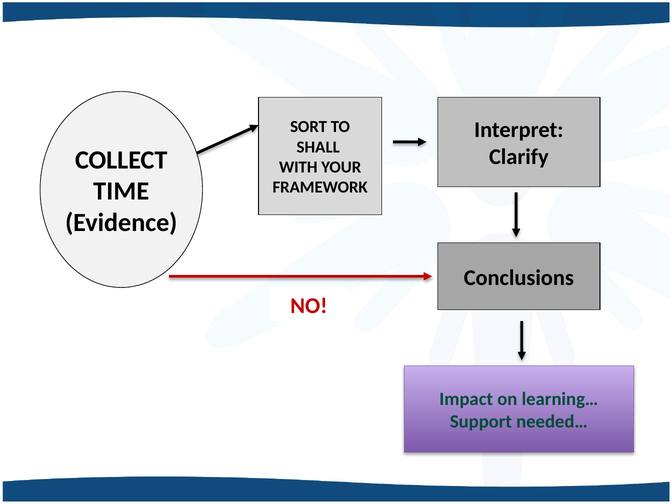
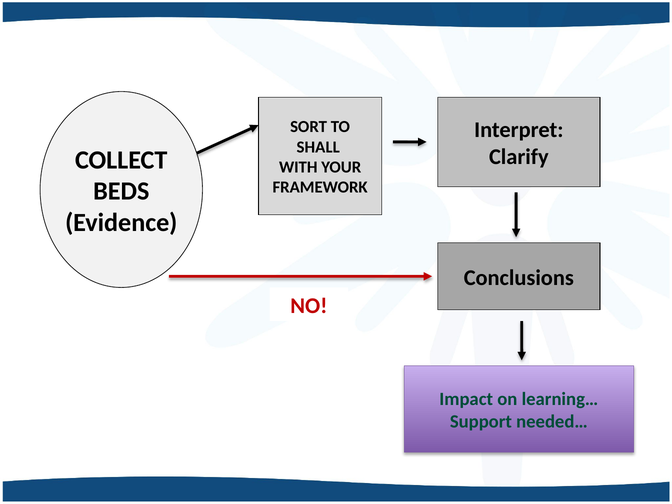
TIME: TIME -> BEDS (121, 191)
